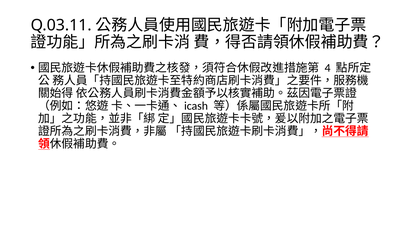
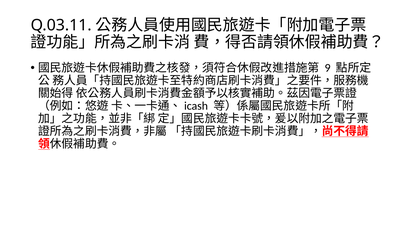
4: 4 -> 9 (328, 68)
